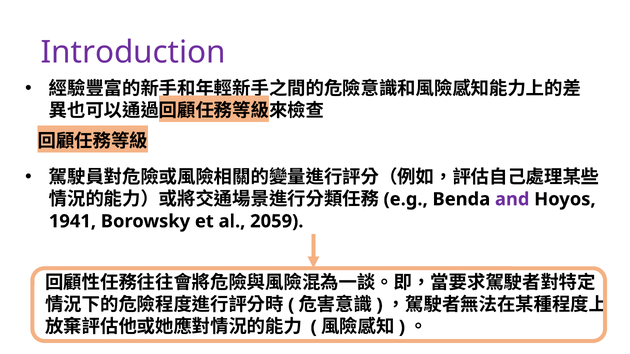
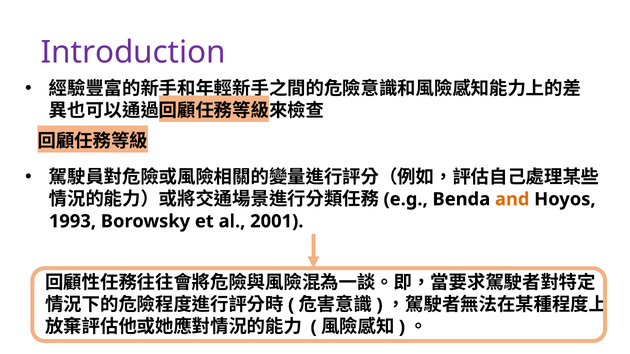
and colour: purple -> orange (512, 199)
1941: 1941 -> 1993 (72, 221)
2059: 2059 -> 2001 (277, 221)
